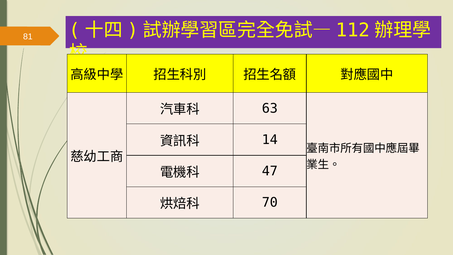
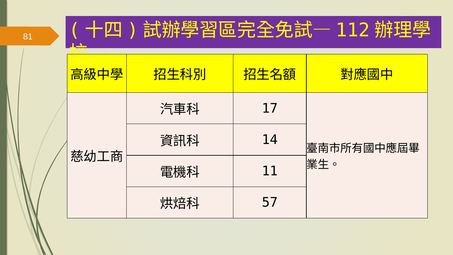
63: 63 -> 17 (270, 108)
47: 47 -> 11 (270, 171)
70: 70 -> 57 (270, 202)
